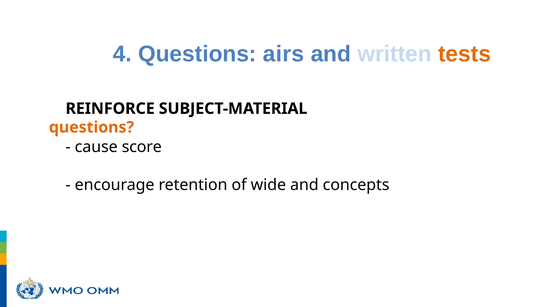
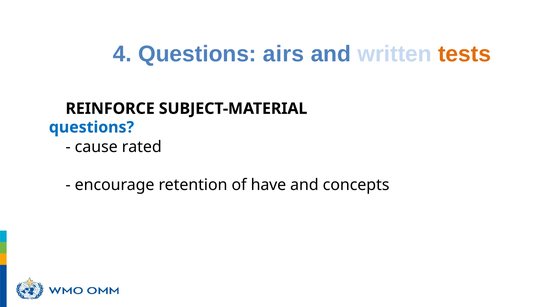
questions colour: orange -> blue (91, 127)
score: score -> rated (142, 147)
wide: wide -> have (268, 185)
